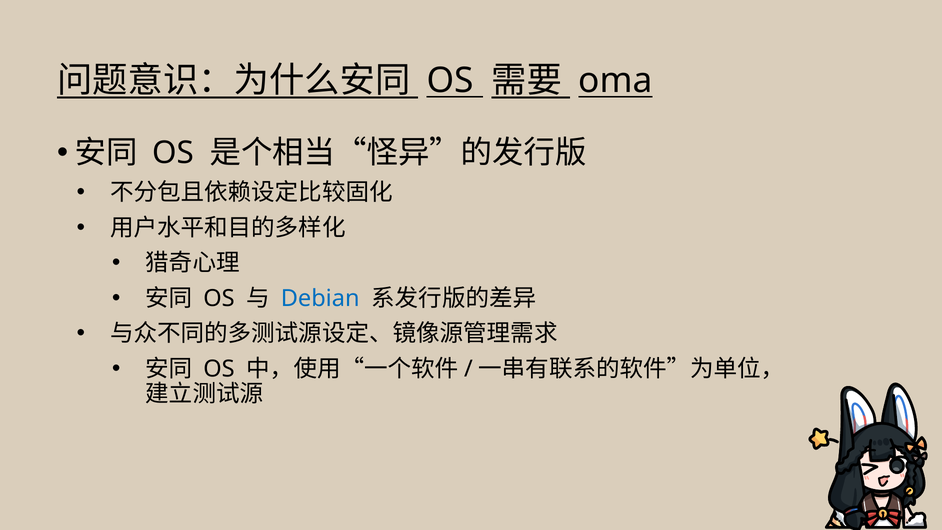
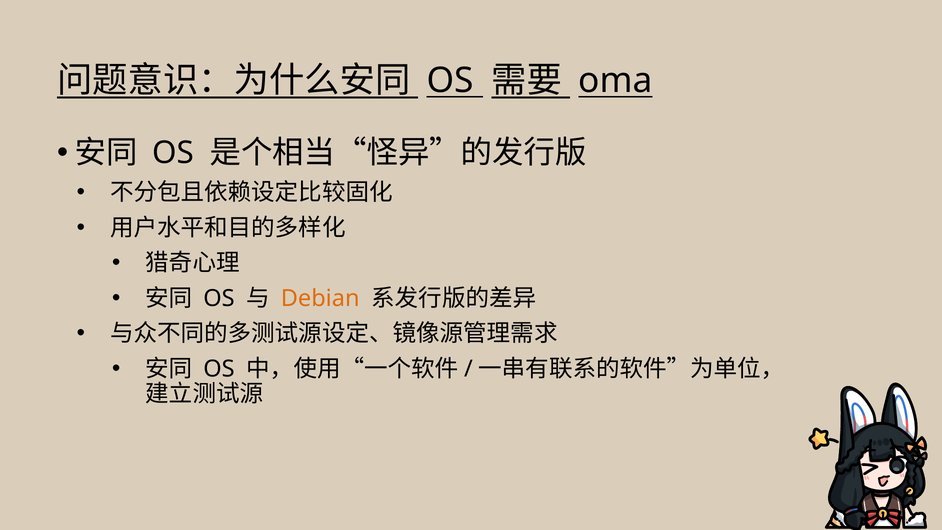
Debian colour: blue -> orange (320, 298)
